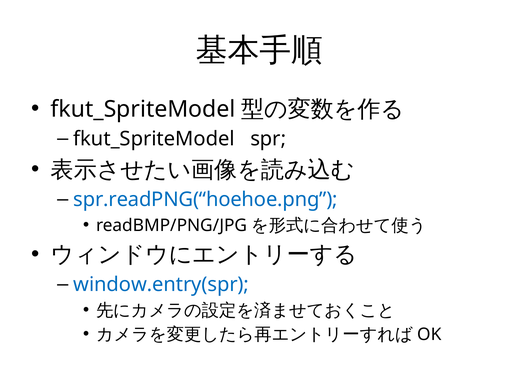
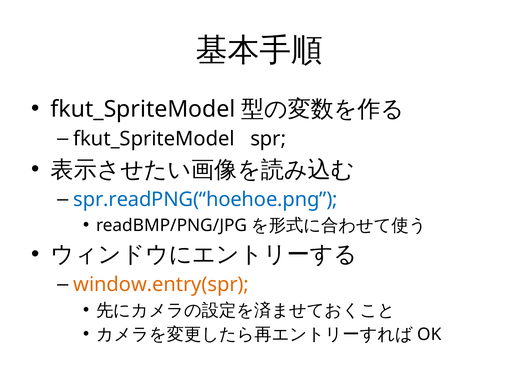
window.entry(spr colour: blue -> orange (161, 284)
